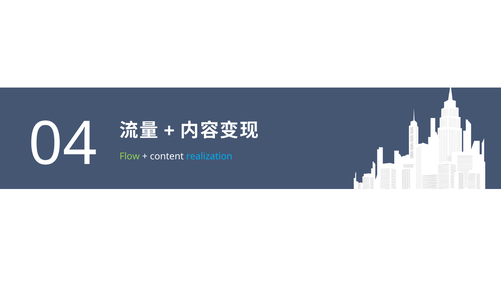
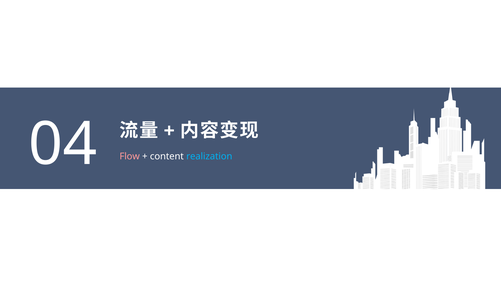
Flow colour: light green -> pink (130, 156)
